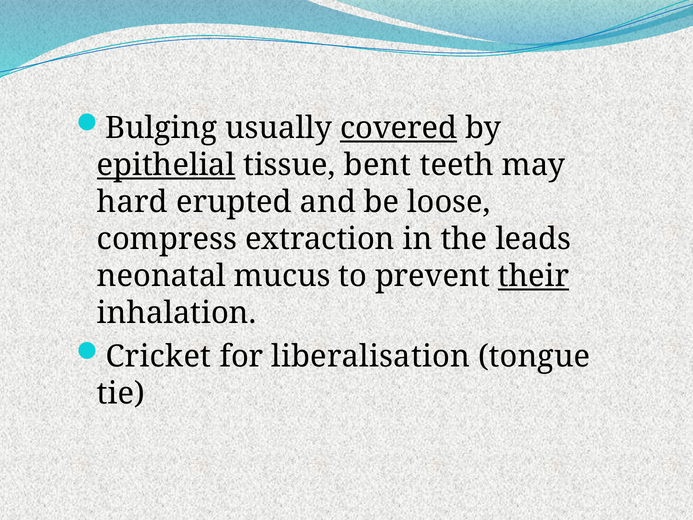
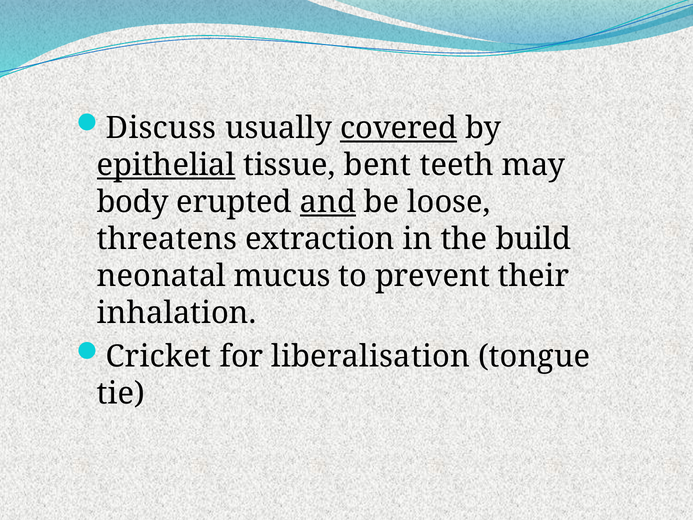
Bulging: Bulging -> Discuss (161, 128)
hard: hard -> body (133, 202)
and underline: none -> present (328, 202)
compress: compress -> threatens (167, 239)
leads: leads -> build (533, 239)
their underline: present -> none (534, 276)
